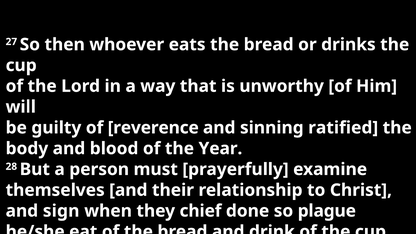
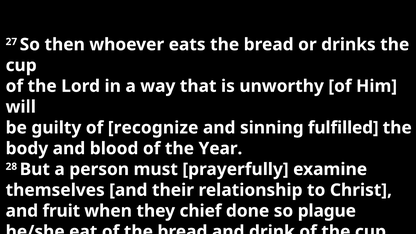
reverence: reverence -> recognize (153, 128)
ratified: ratified -> fulfilled (343, 128)
sign: sign -> fruit (61, 211)
